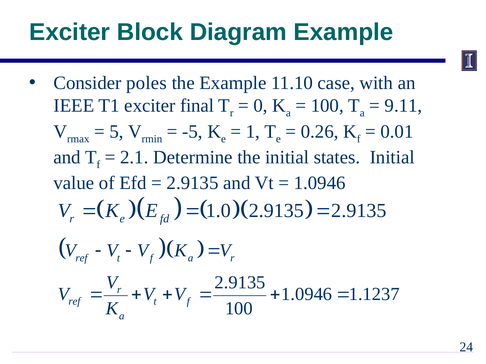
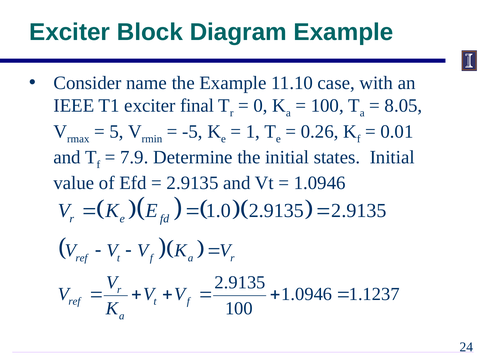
poles: poles -> name (147, 83)
9.11: 9.11 -> 8.05 (403, 106)
2.1: 2.1 -> 7.9 (134, 157)
